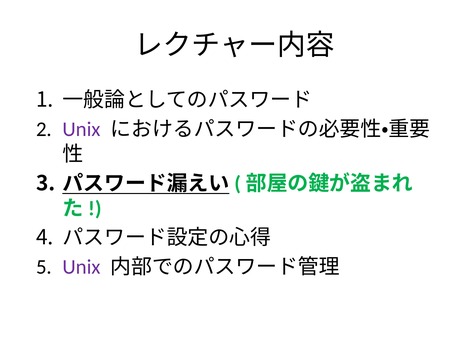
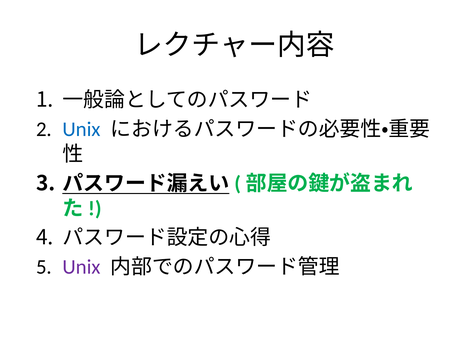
Unix colour: purple -> blue (82, 129)
